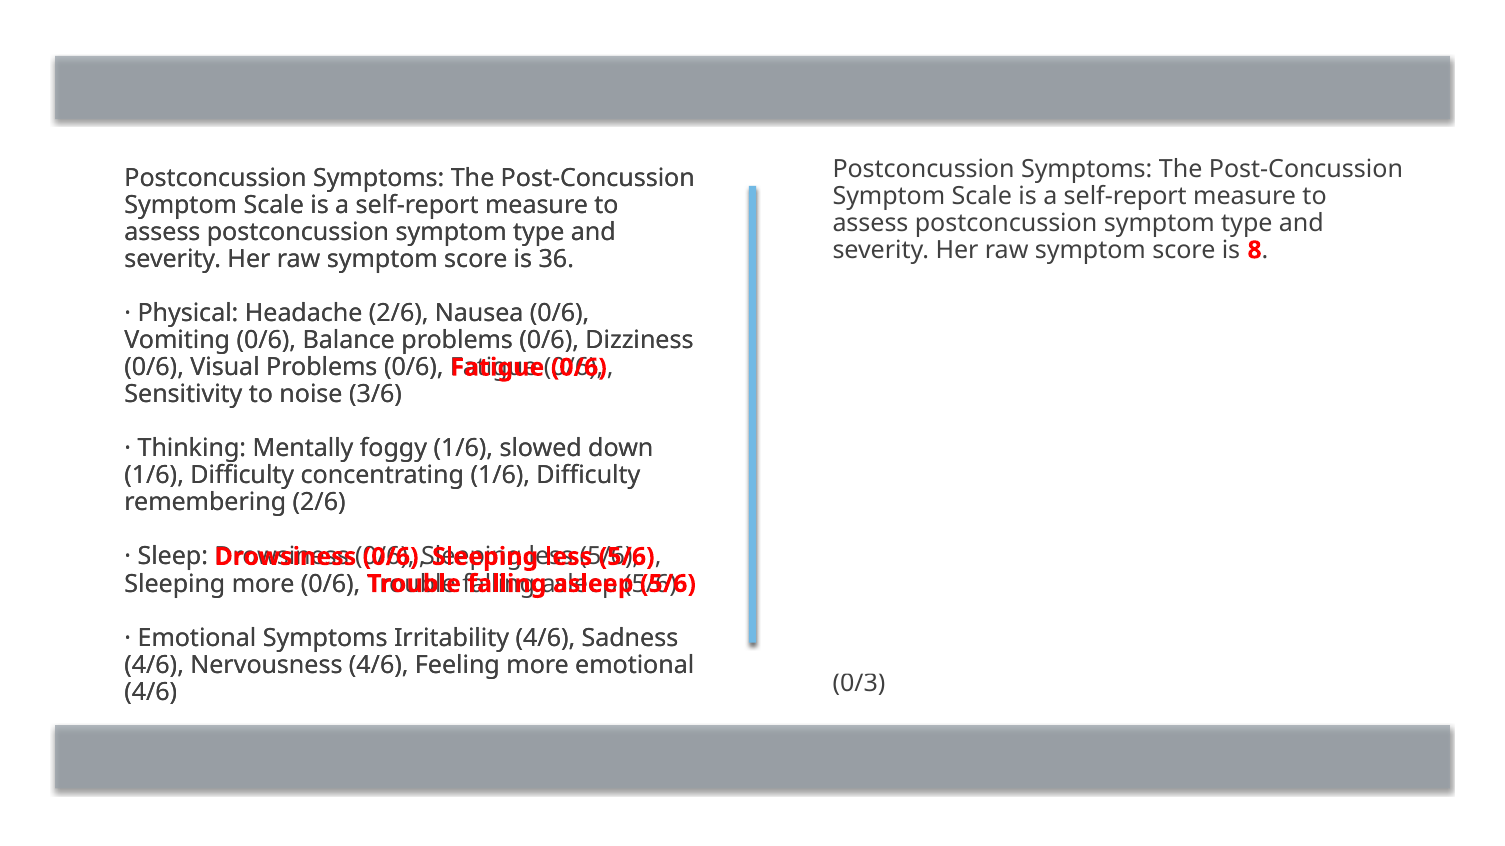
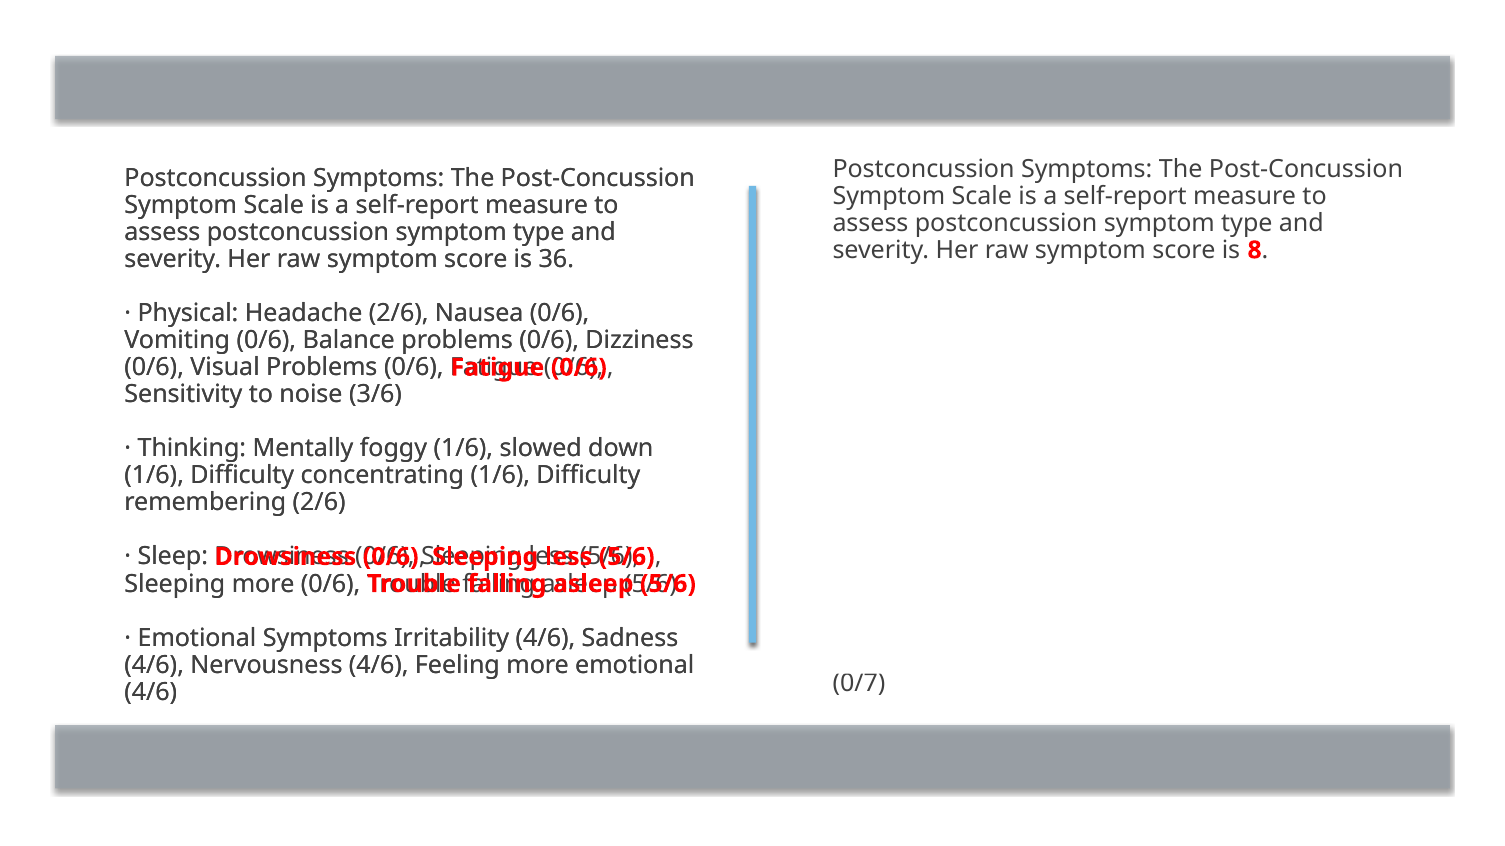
0/3: 0/3 -> 0/7 (859, 683)
